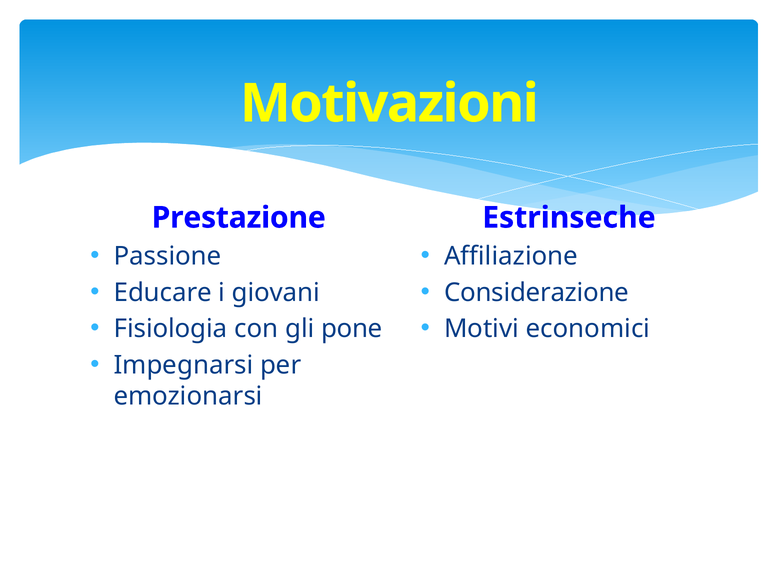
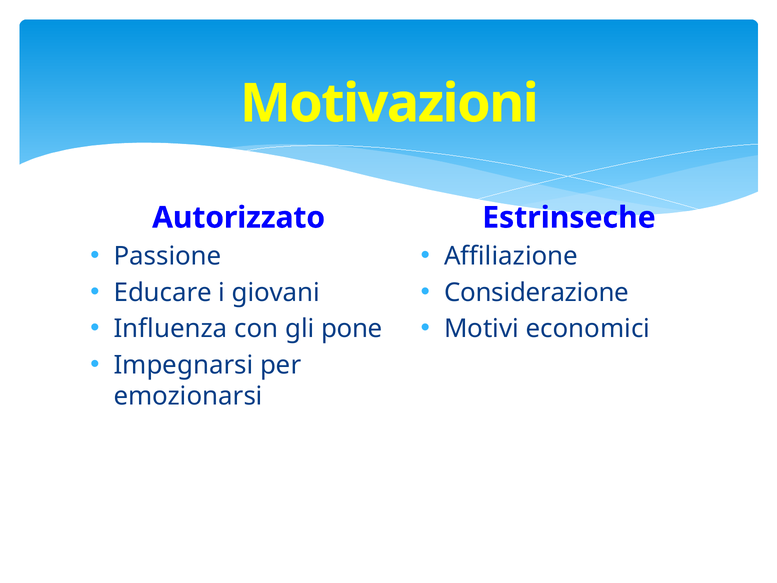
Prestazione: Prestazione -> Autorizzato (239, 218)
Fisiologia: Fisiologia -> Influenza (171, 329)
